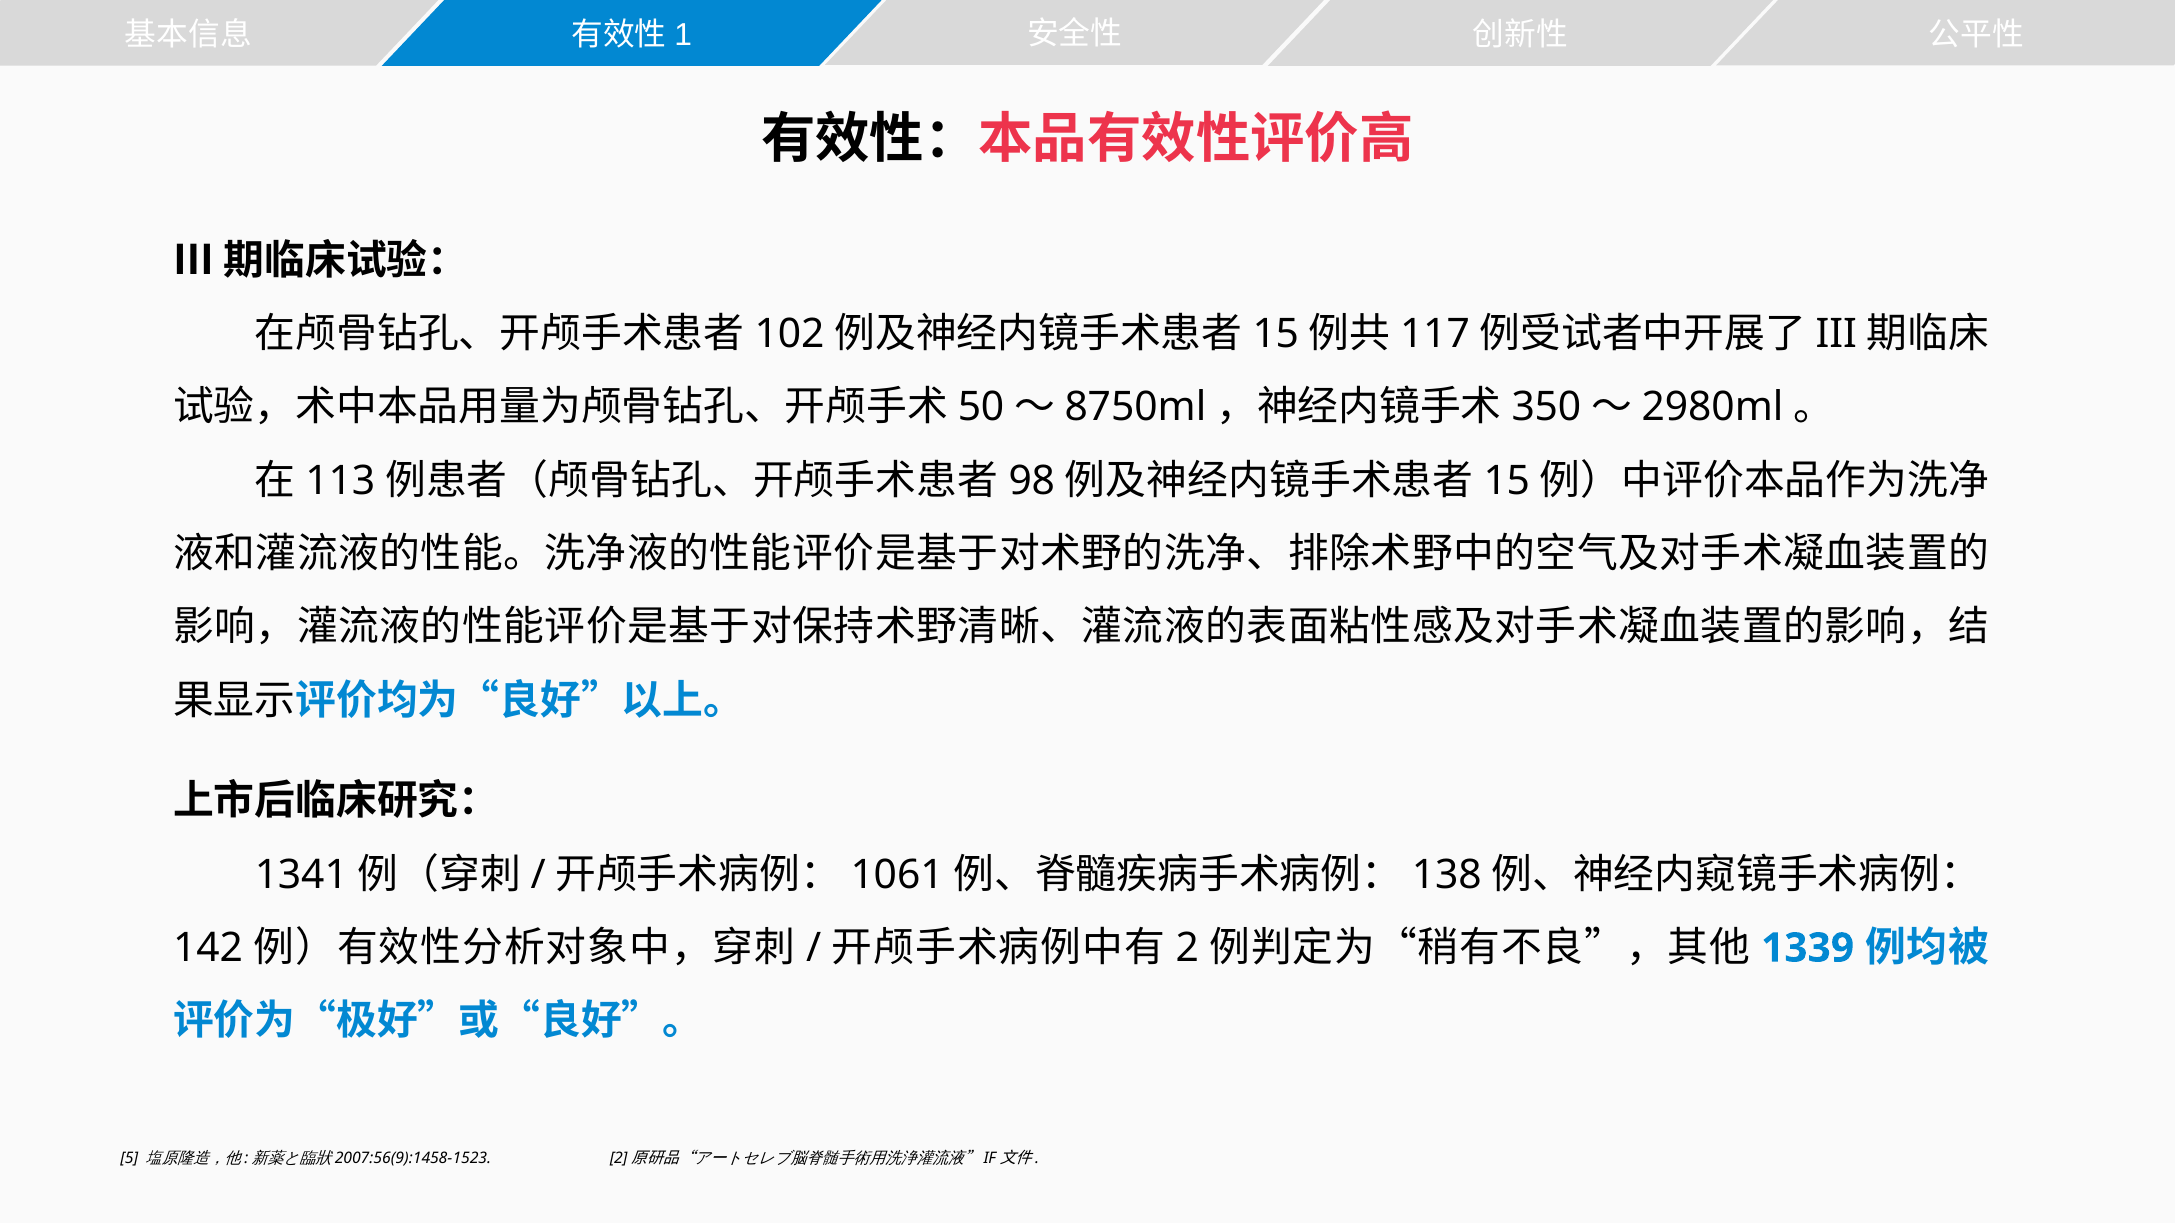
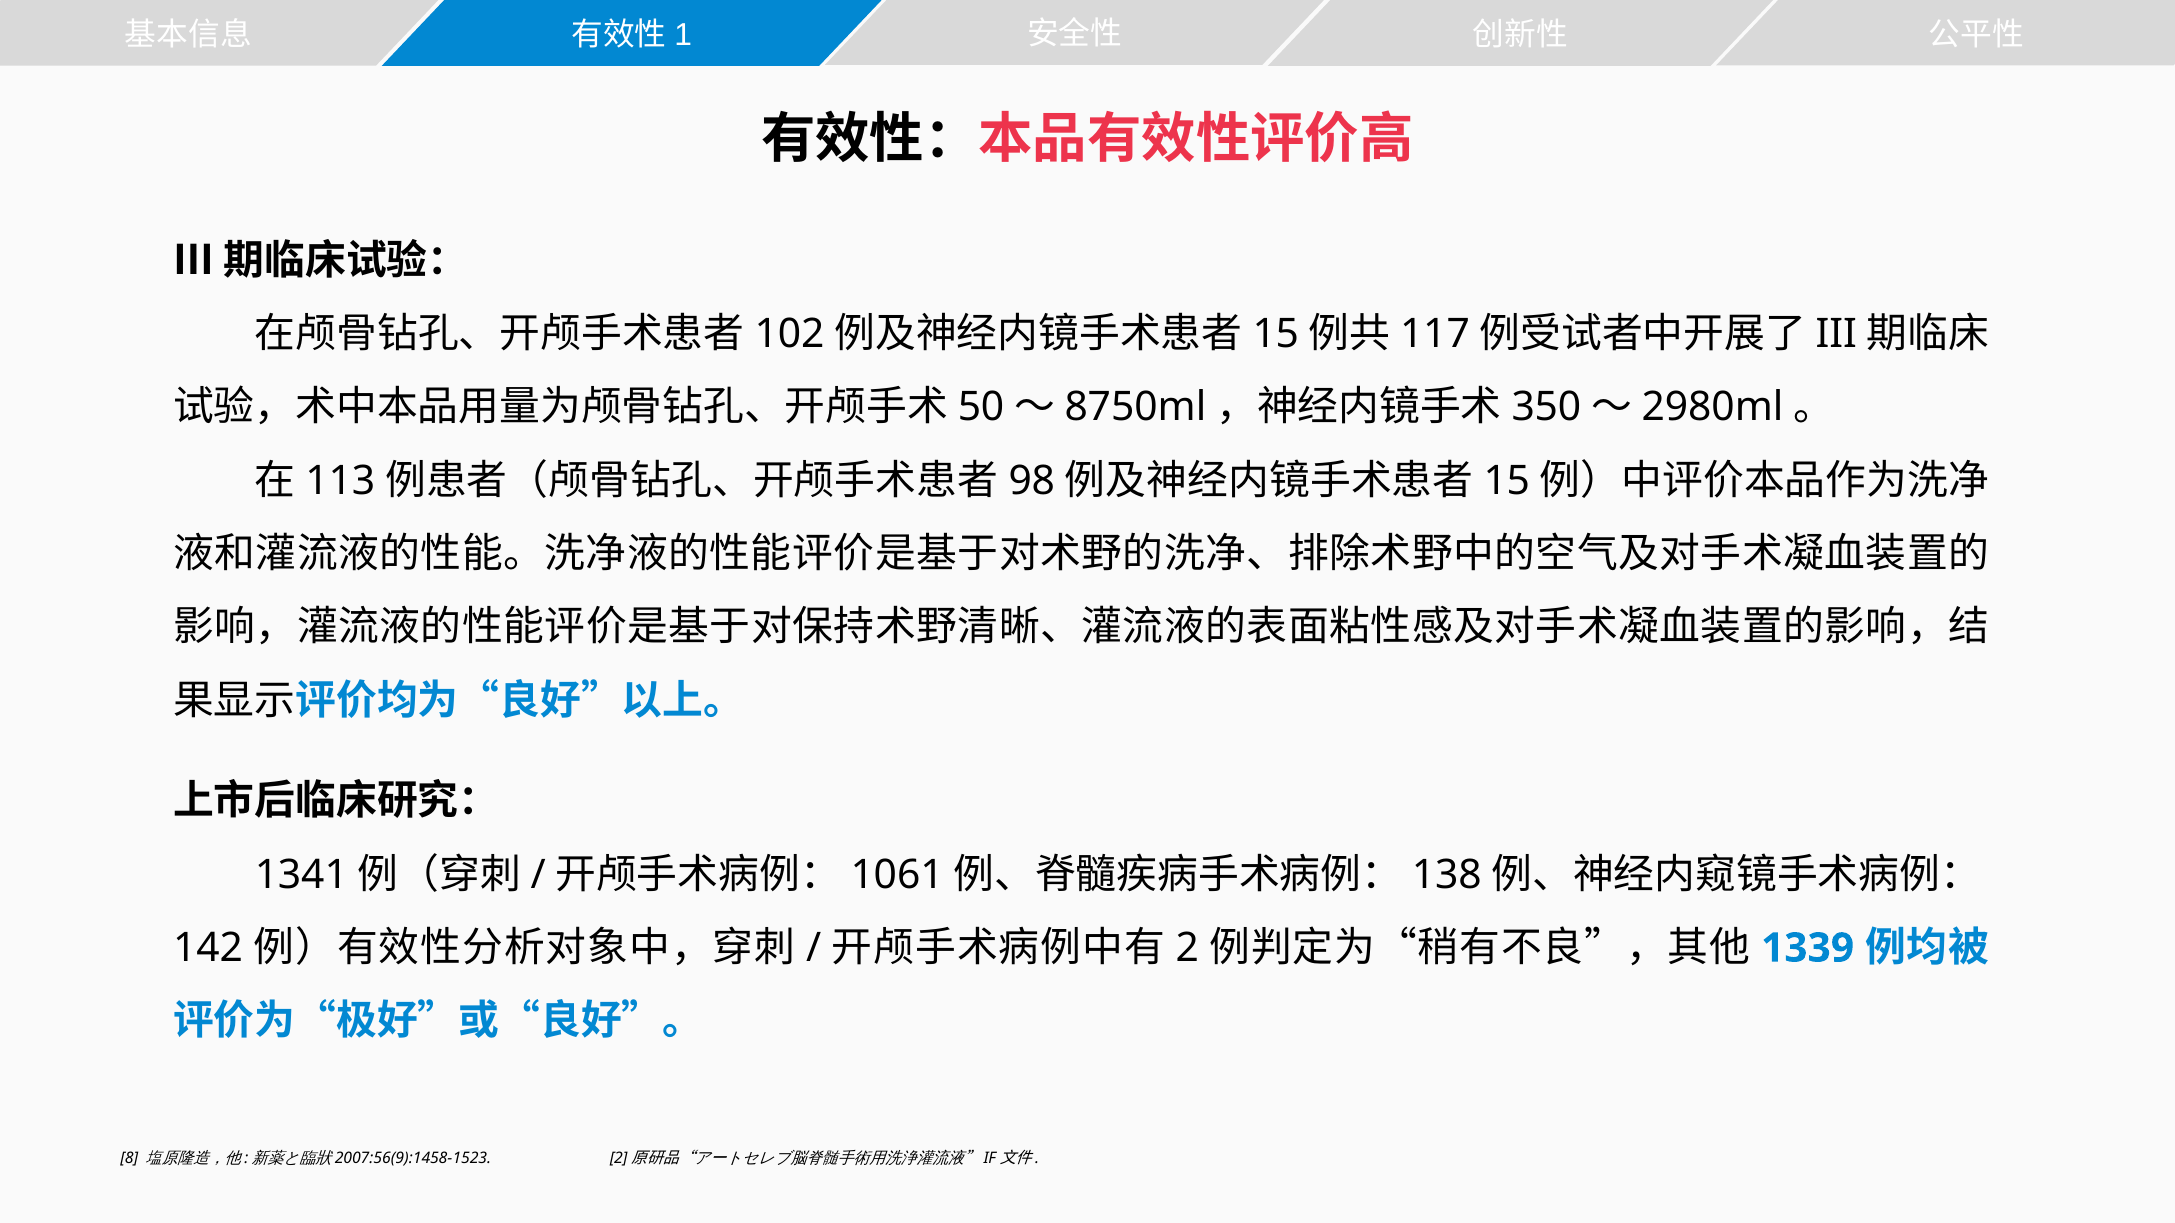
5: 5 -> 8 (129, 1159)
